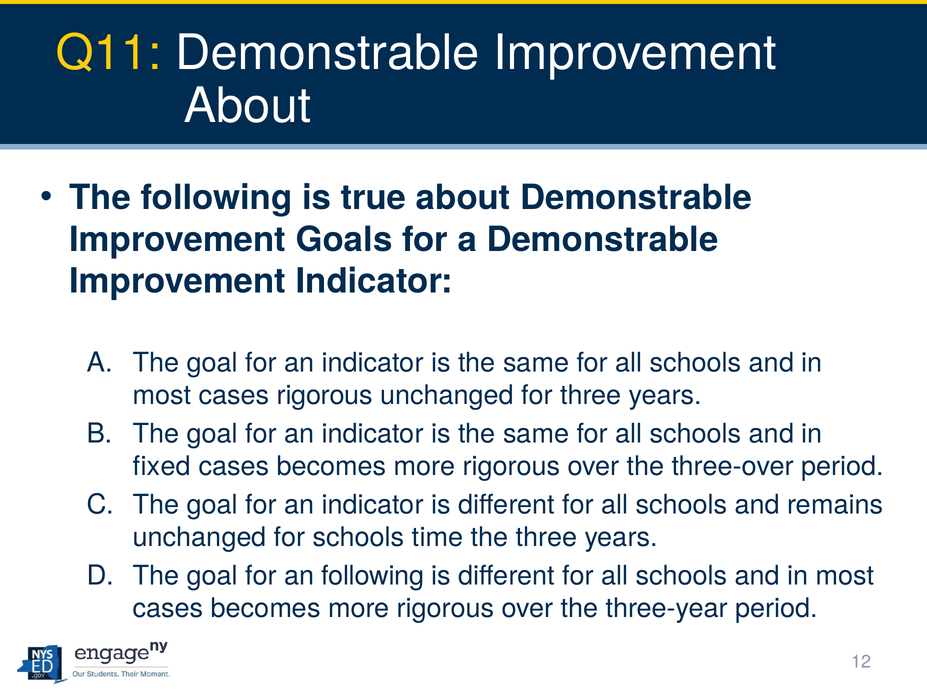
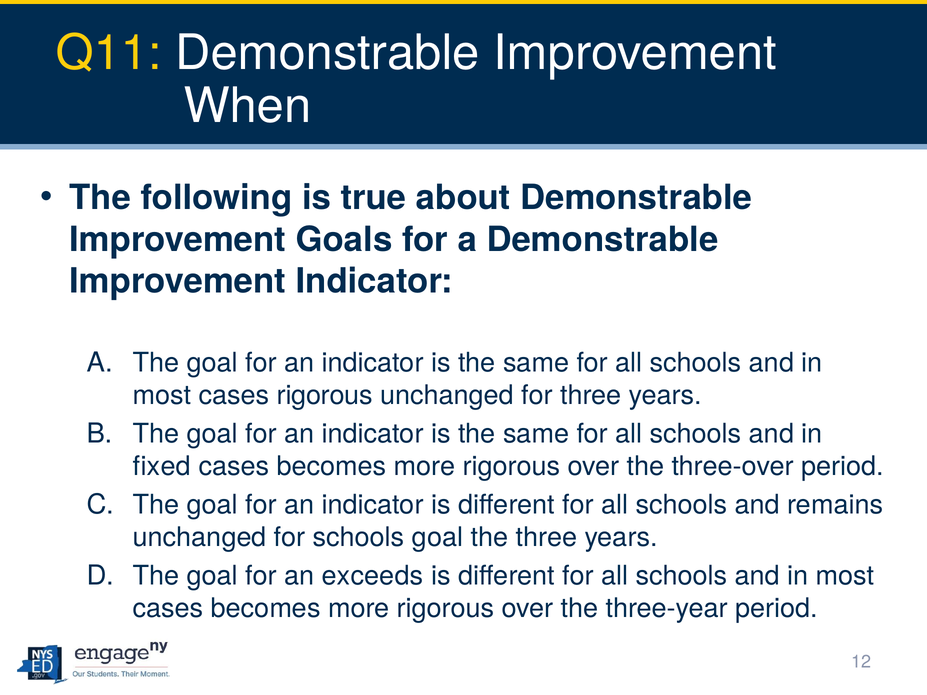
About: About -> When (247, 106)
schools time: time -> goal (438, 537)
an following: following -> exceeds (373, 576)
